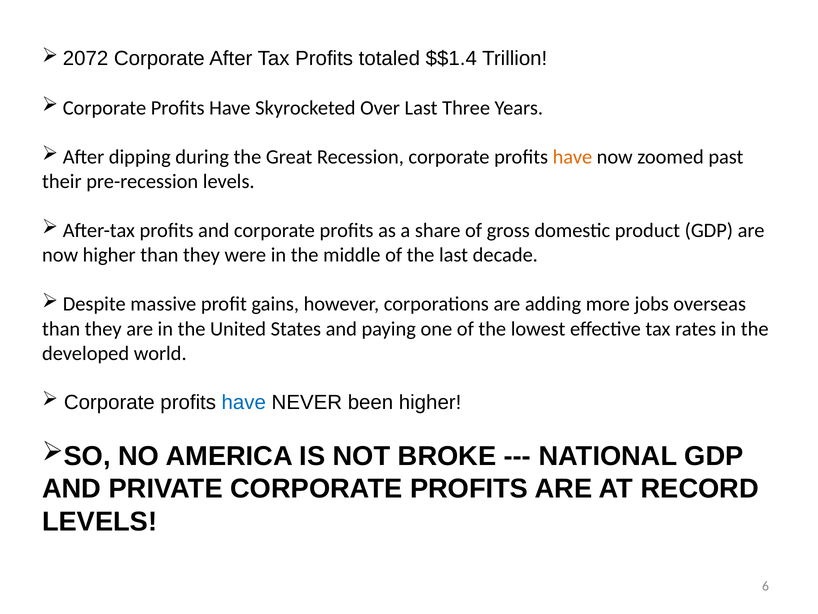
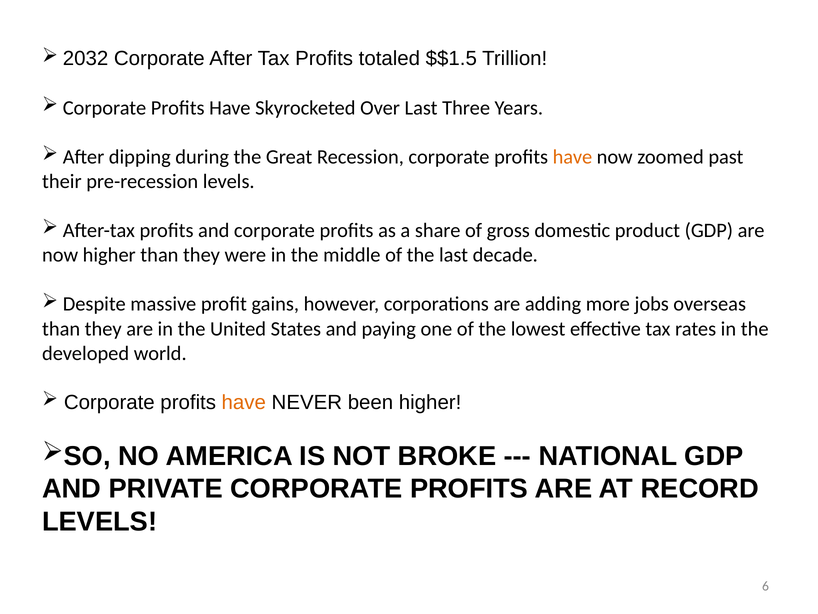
2072: 2072 -> 2032 (86, 59)
$$1.4: $$1.4 -> $$1.5 (451, 59)
have colour: blue -> orange (244, 402)
